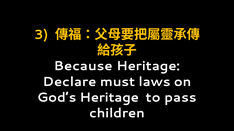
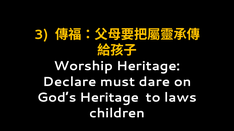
Because: Because -> Worship (83, 66)
laws: laws -> dare (154, 82)
pass: pass -> laws (180, 98)
